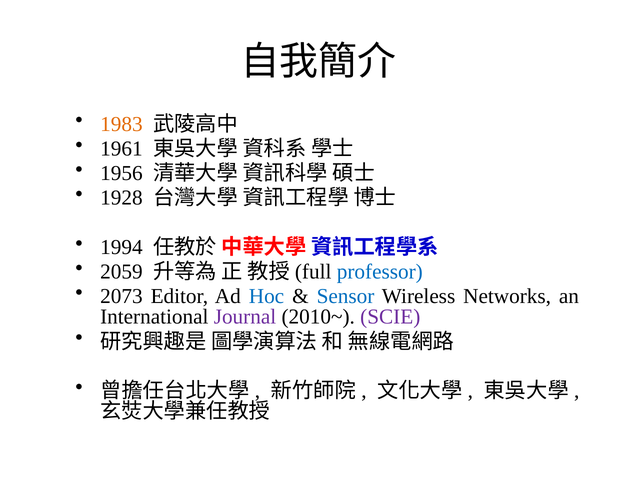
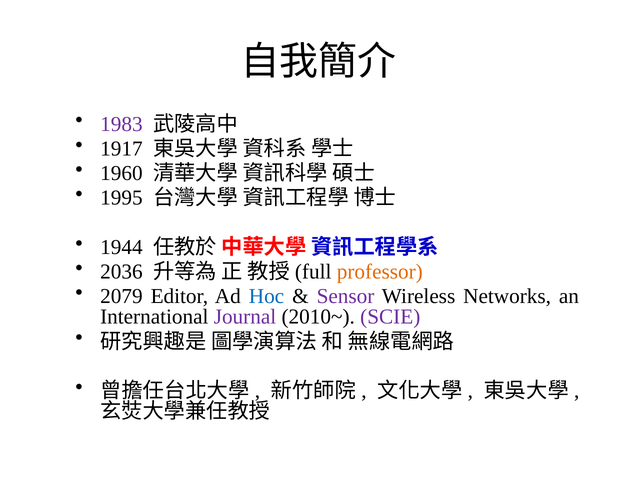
1983 colour: orange -> purple (121, 124)
1961: 1961 -> 1917 (121, 149)
1956: 1956 -> 1960 (121, 173)
1928: 1928 -> 1995 (121, 198)
1994: 1994 -> 1944 (121, 247)
2059: 2059 -> 2036 (121, 272)
professor colour: blue -> orange (380, 272)
2073: 2073 -> 2079 (121, 296)
Sensor colour: blue -> purple (346, 296)
